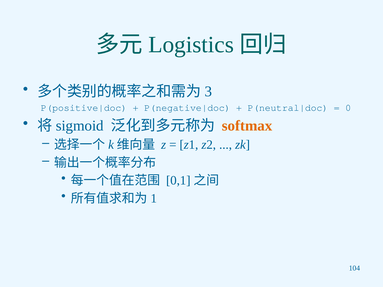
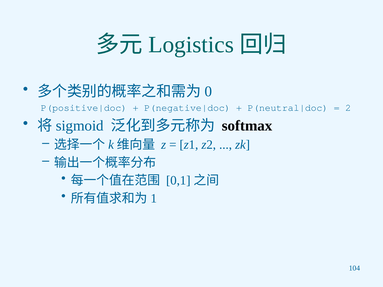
3: 3 -> 0 (208, 92)
0: 0 -> 2 (348, 108)
softmax colour: orange -> black (247, 126)
